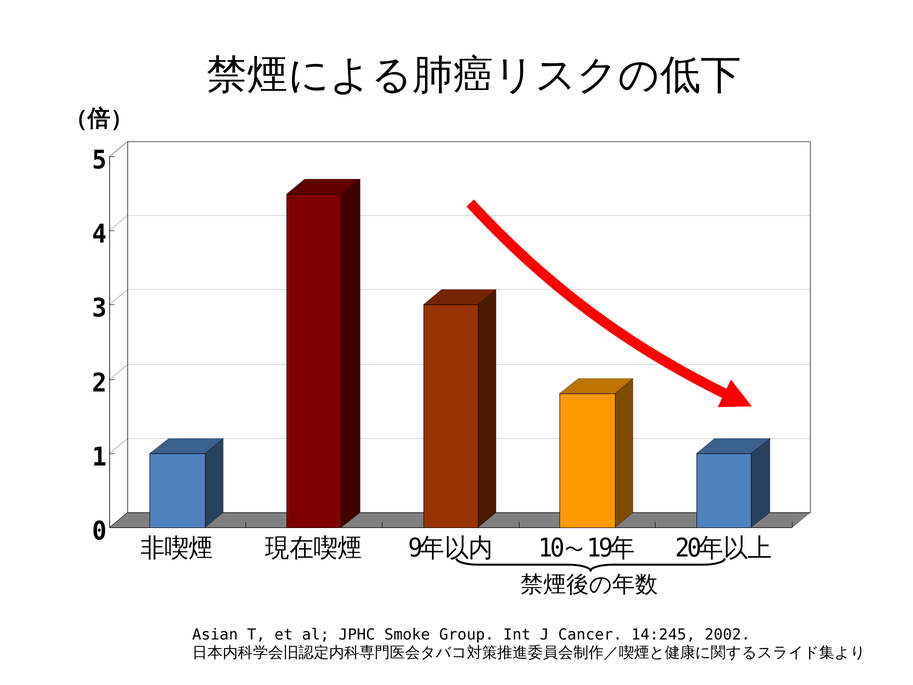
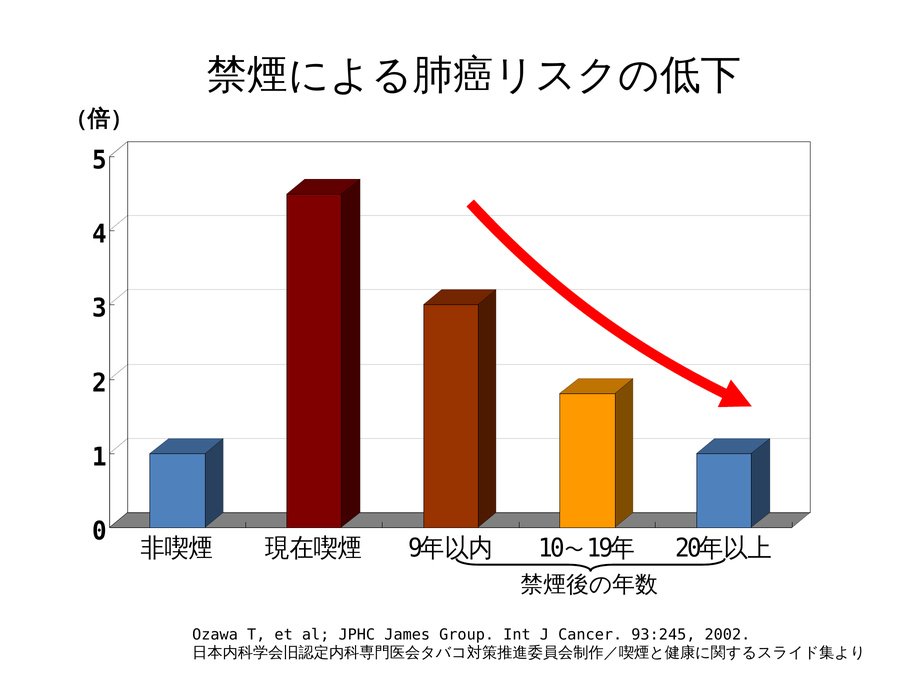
Asian: Asian -> Ozawa (215, 634)
Smoke: Smoke -> James (407, 634)
14:245: 14:245 -> 93:245 (663, 634)
